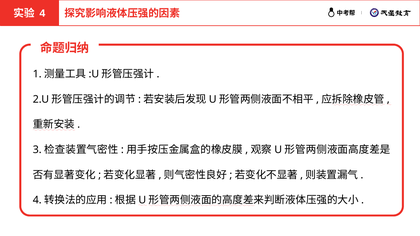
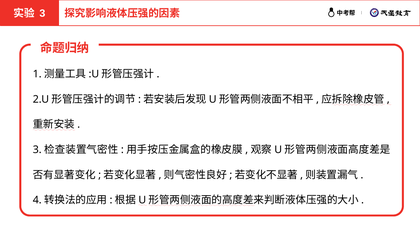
4: 4 -> 3 (42, 14)
